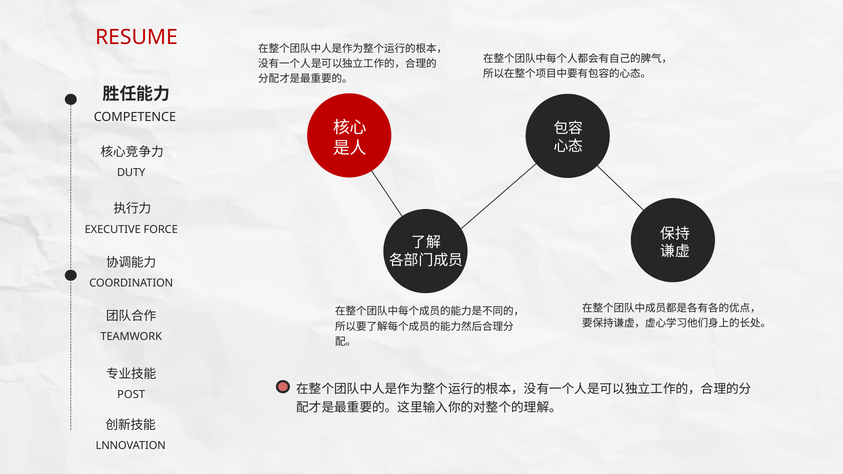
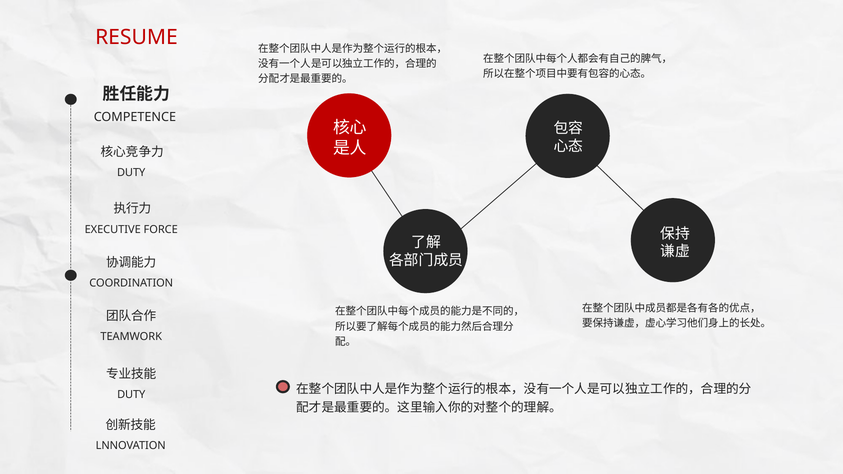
POST: POST -> DUTY (131, 395)
